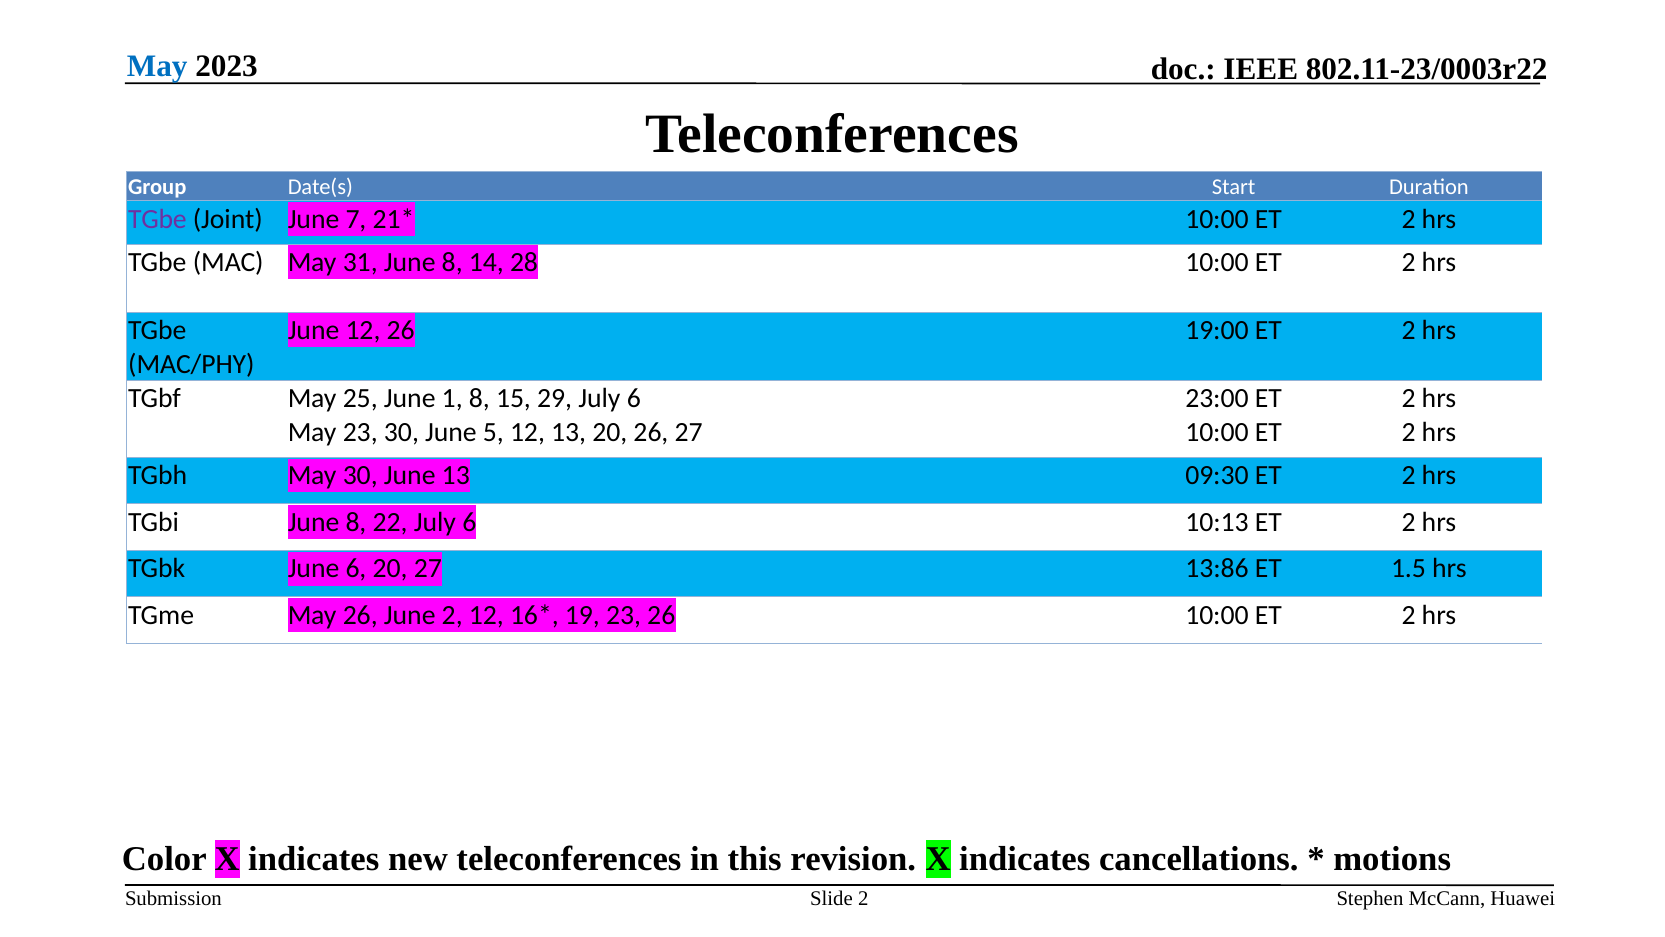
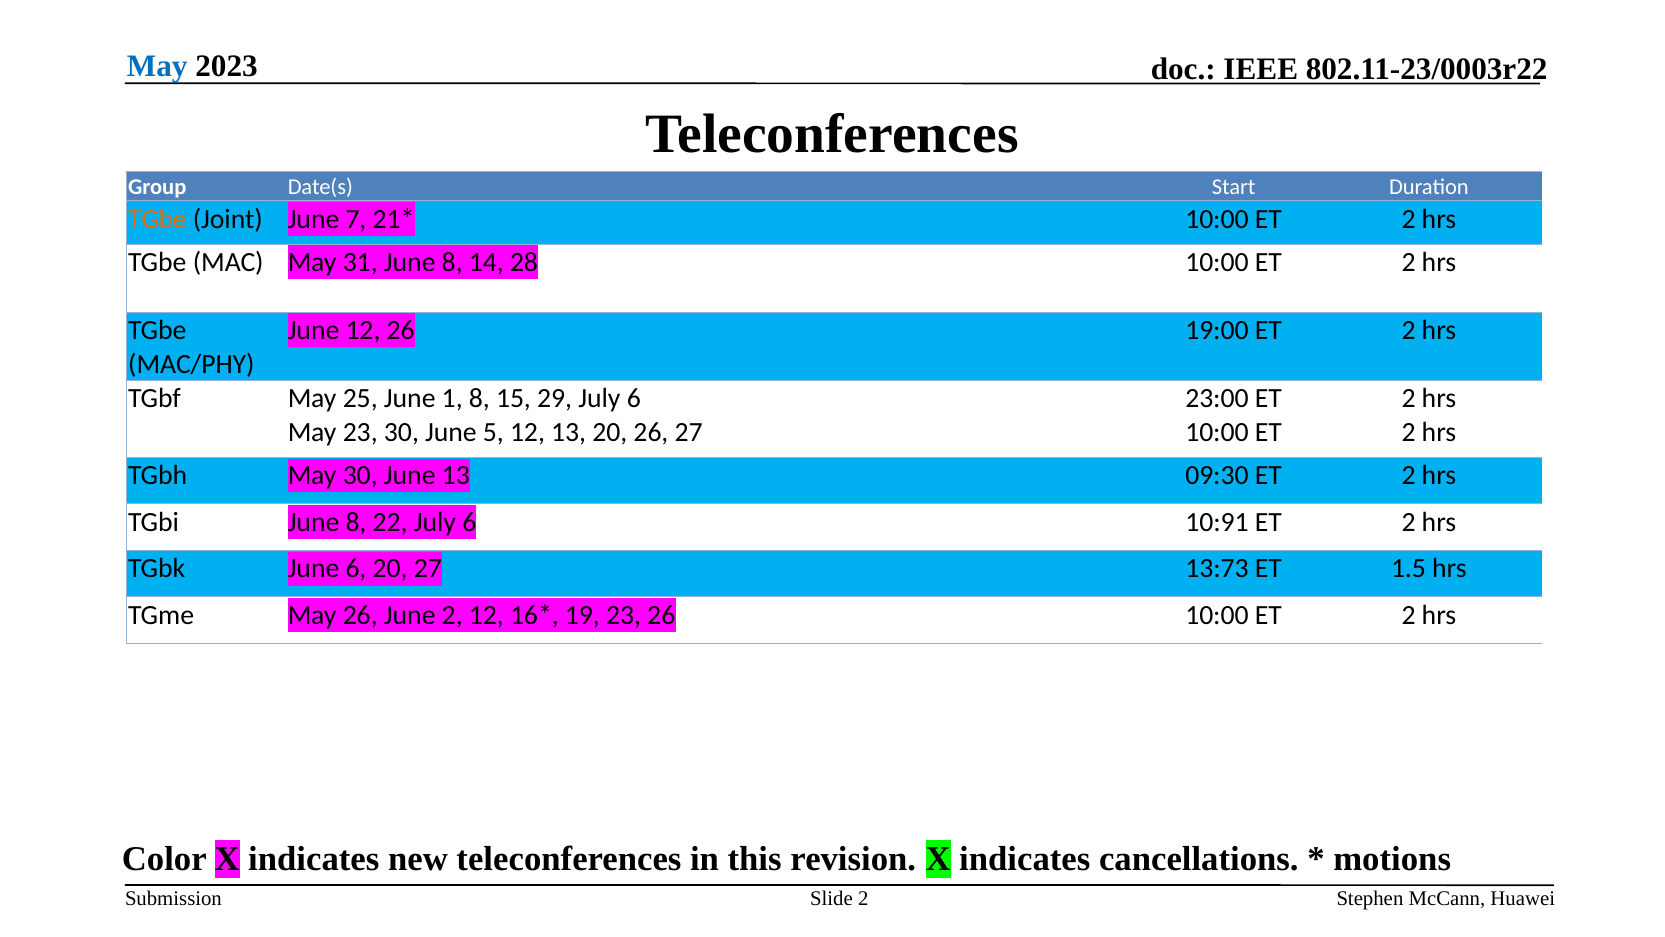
TGbe colour: purple -> orange (157, 219)
10:13: 10:13 -> 10:91 (1217, 522)
13:86: 13:86 -> 13:73 (1217, 569)
